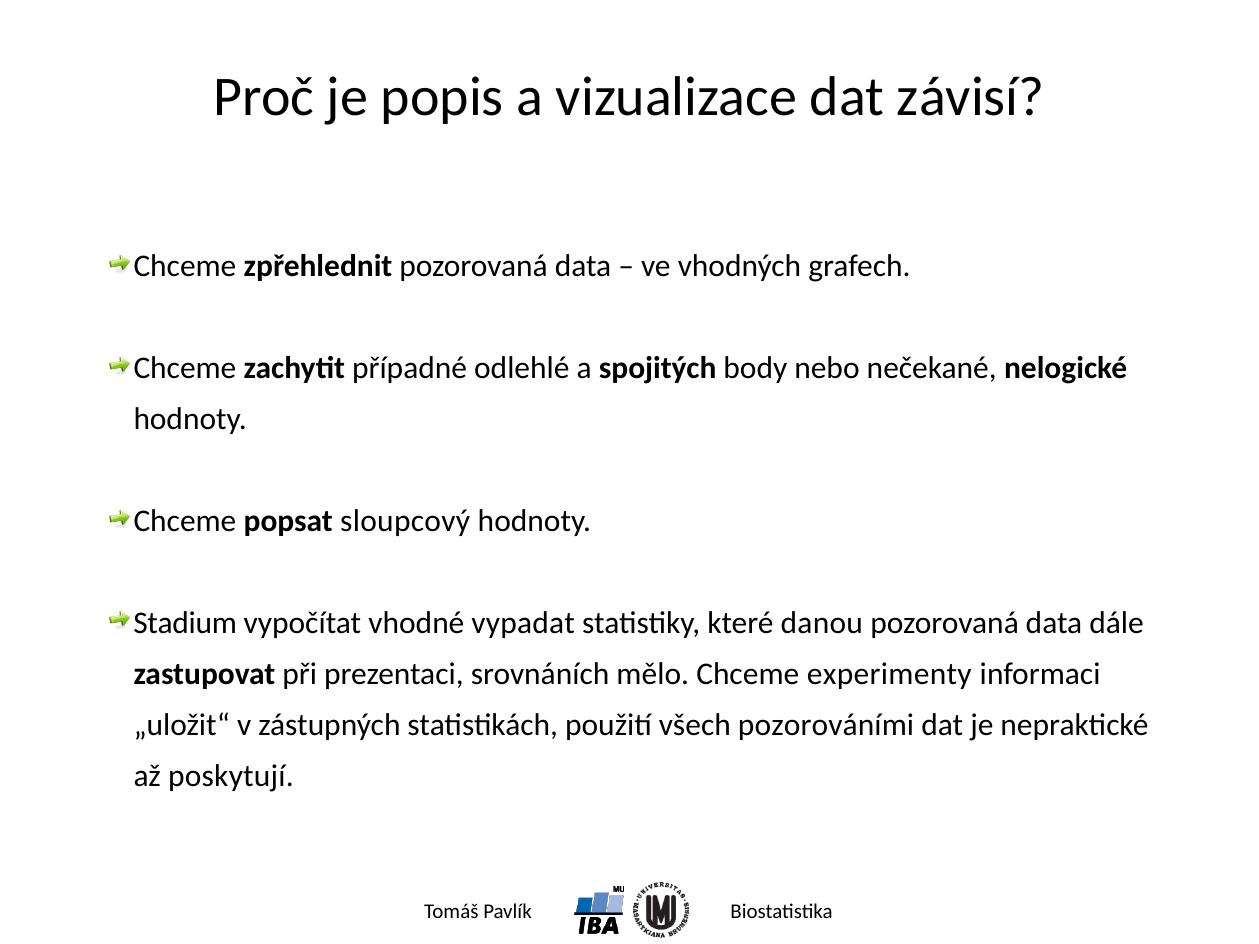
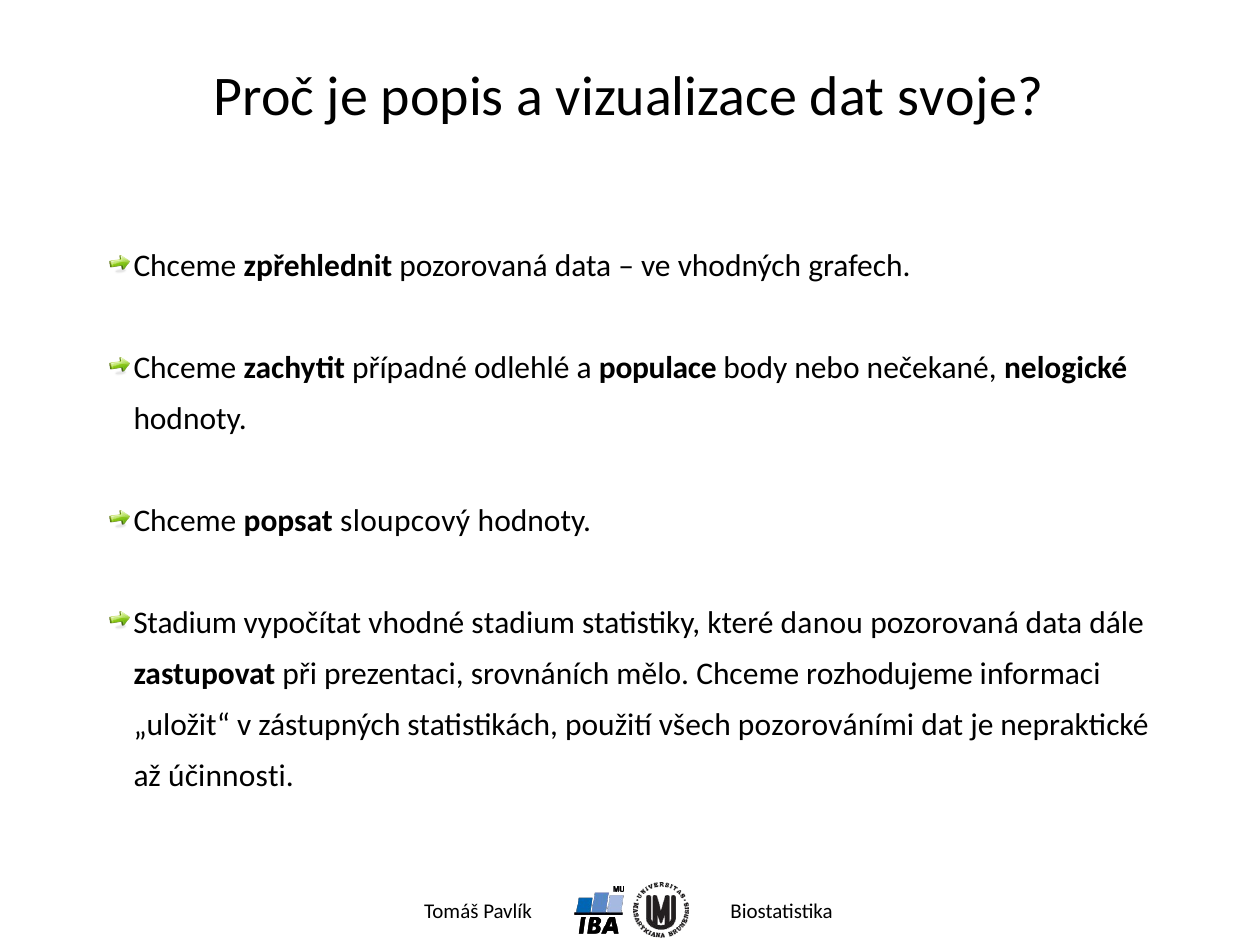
závisí: závisí -> svoje (970, 97)
spojitých: spojitých -> populace (658, 369)
vhodné vypadat: vypadat -> stadium (523, 623)
experimenty: experimenty -> rozhodujeme (890, 674)
poskytují: poskytují -> účinnosti (231, 776)
